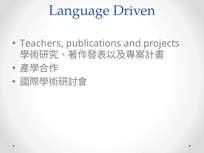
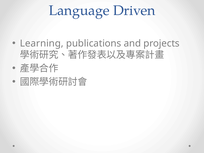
Teachers: Teachers -> Learning (42, 43)
